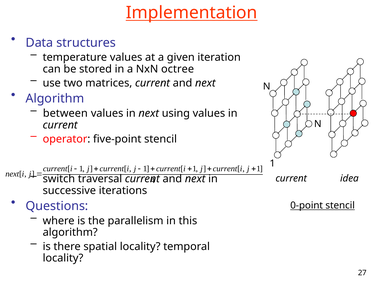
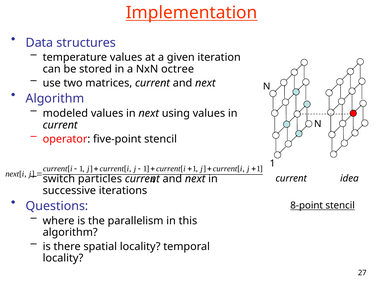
between: between -> modeled (65, 113)
traversal: traversal -> particles (100, 179)
0-point: 0-point -> 8-point (307, 206)
